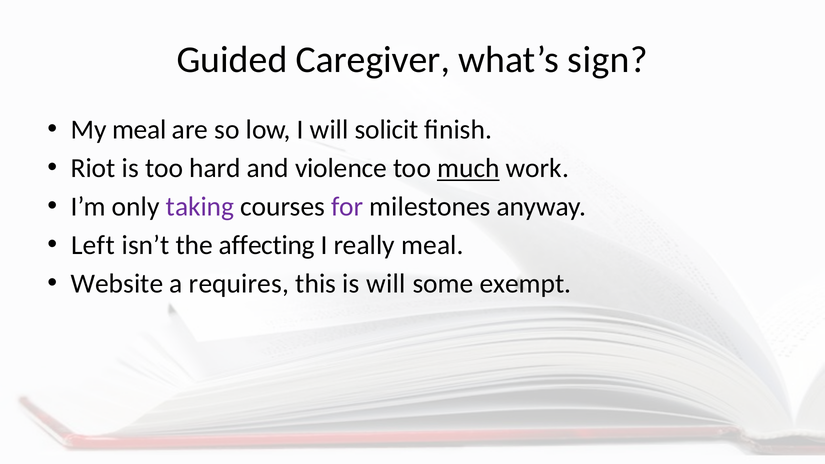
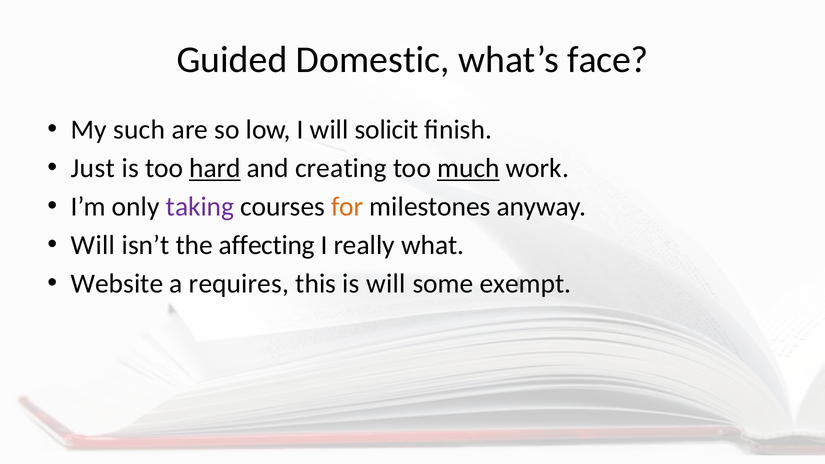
Caregiver: Caregiver -> Domestic (373, 60)
sign: sign -> face (608, 60)
My meal: meal -> such (139, 130)
Riot: Riot -> Just (93, 168)
hard underline: none -> present (215, 168)
violence: violence -> creating (341, 168)
for colour: purple -> orange (347, 207)
Left: Left -> Will (93, 245)
really meal: meal -> what (433, 245)
